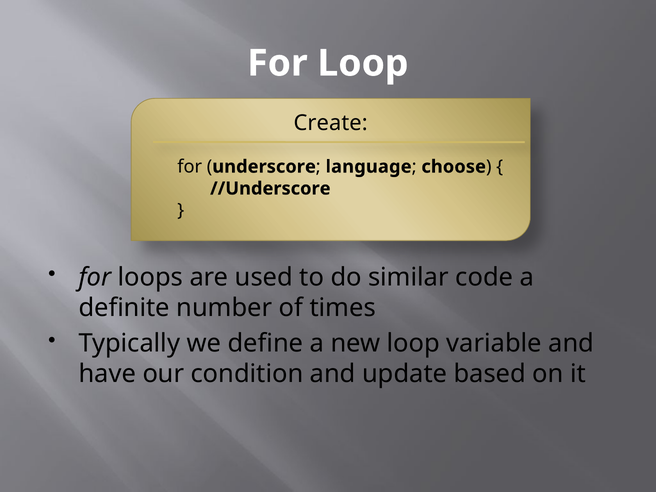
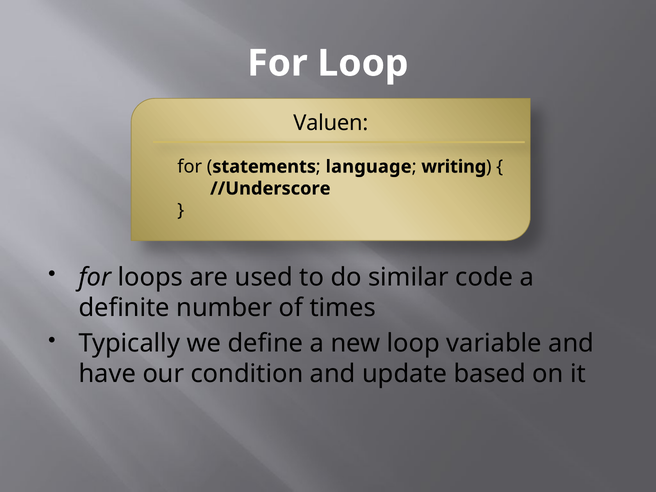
Create: Create -> Valuen (331, 123)
underscore: underscore -> statements (264, 167)
choose: choose -> writing (454, 167)
